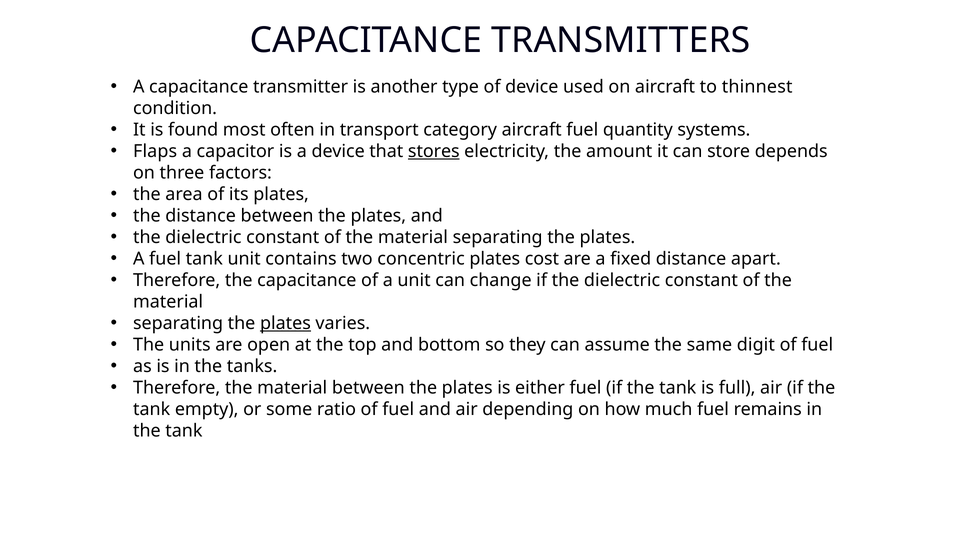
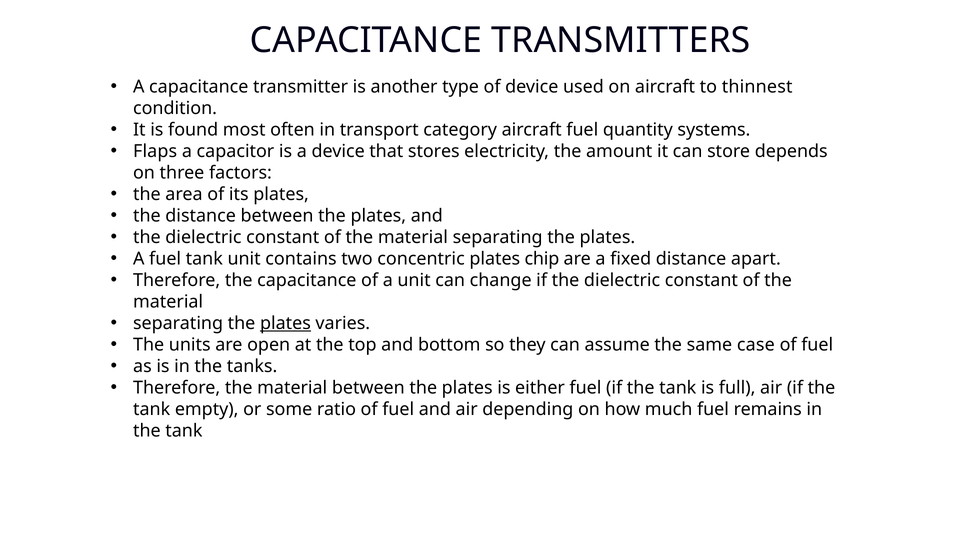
stores underline: present -> none (434, 151)
cost: cost -> chip (542, 259)
digit: digit -> case (756, 345)
